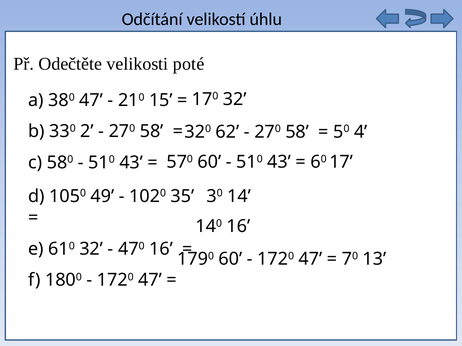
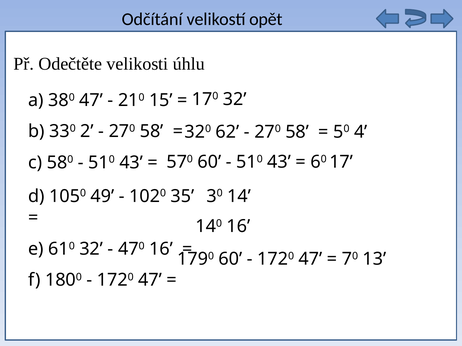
velikostí úhlu: úhlu -> opět (266, 19)
poté: poté -> úhlu (189, 64)
